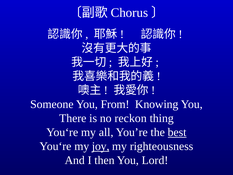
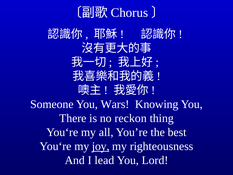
From: From -> Wars (115, 104)
best underline: present -> none (177, 132)
then: then -> lead (104, 160)
